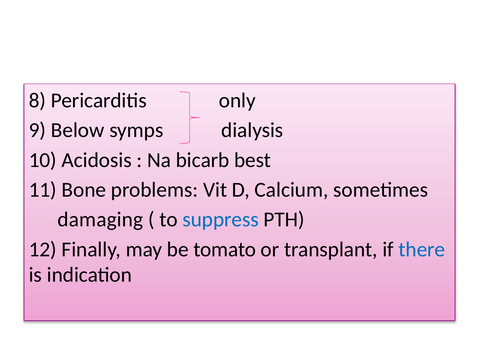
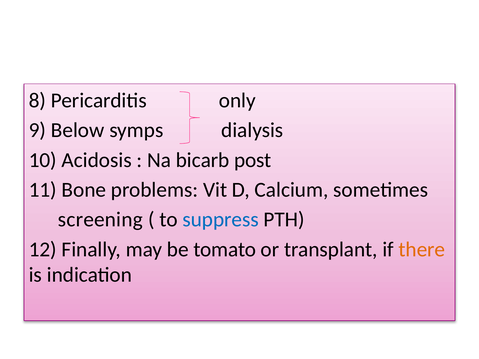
best: best -> post (253, 160)
damaging: damaging -> screening (100, 220)
there colour: blue -> orange (422, 250)
